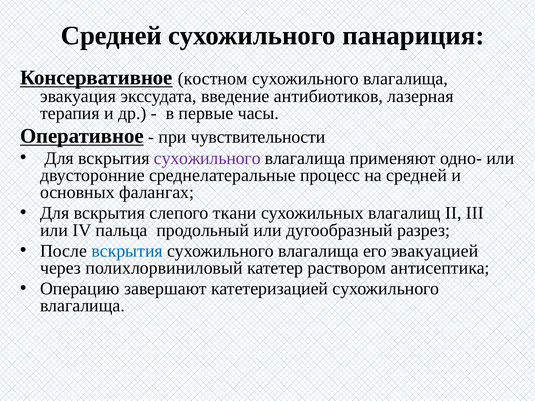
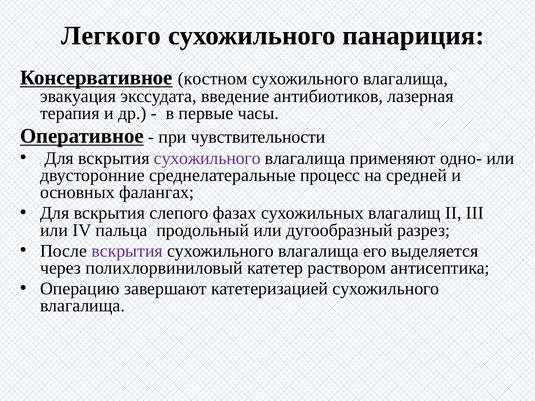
Средней: Средней -> Легкого (111, 36)
ткани: ткани -> фазах (235, 213)
вскрытия colour: blue -> purple (127, 251)
эвакуацией: эвакуацией -> выделяется (435, 251)
